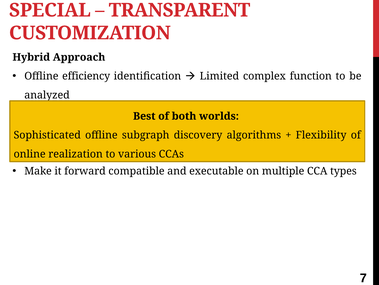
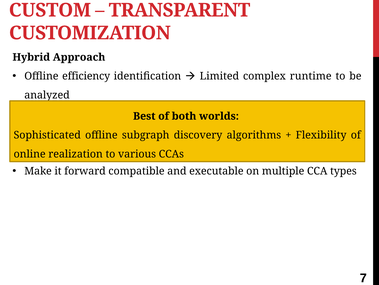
SPECIAL: SPECIAL -> CUSTOM (50, 10)
function: function -> runtime (311, 76)
